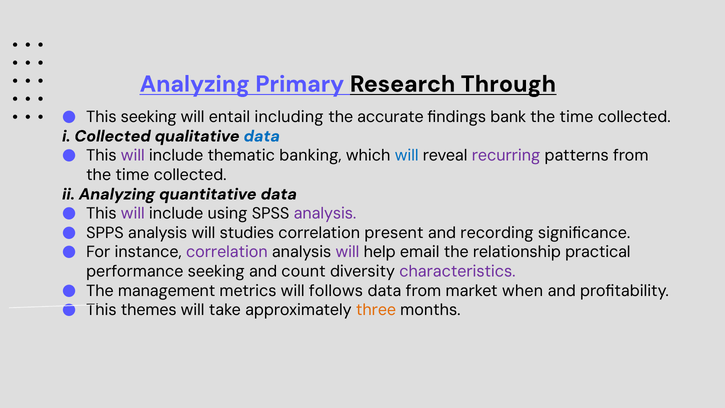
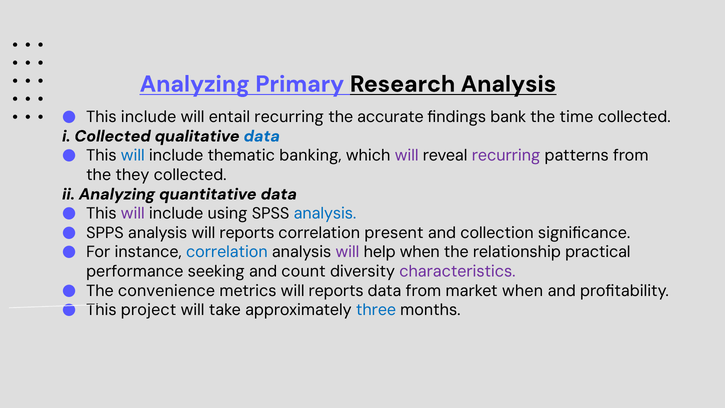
Research Through: Through -> Analysis (508, 84)
This seeking: seeking -> include (149, 117)
entail including: including -> recurring (289, 117)
will colour: purple -> blue (133, 155)
will colour: blue -> purple (407, 155)
time: time -> they (132, 175)
analysis colour: purple -> blue (325, 213)
analysis will studies: studies -> reports (247, 233)
recording: recording -> collection (497, 233)
correlation colour: purple -> blue (227, 252)
help email: email -> when (420, 252)
management: management -> convenience (167, 291)
metrics will follows: follows -> reports (336, 291)
themes: themes -> project (149, 310)
three colour: orange -> blue (376, 310)
